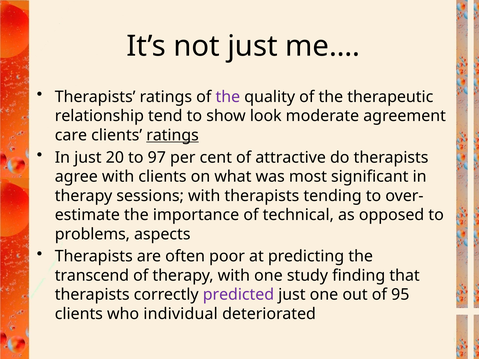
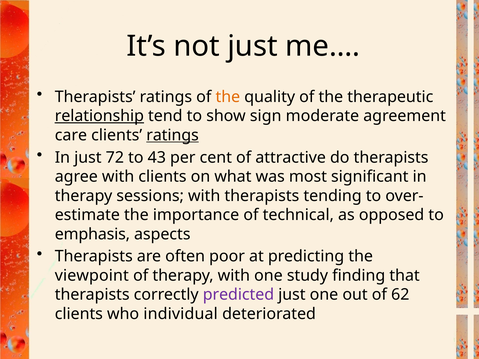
the colour: purple -> orange (228, 97)
relationship underline: none -> present (99, 116)
look: look -> sign (266, 116)
20: 20 -> 72 (115, 158)
97: 97 -> 43 (157, 158)
problems: problems -> emphasis (92, 234)
transcend: transcend -> viewpoint (92, 276)
95: 95 -> 62 (400, 295)
